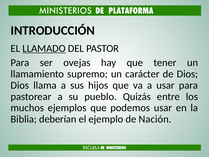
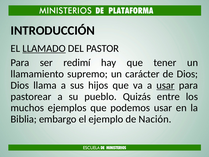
ovejas: ovejas -> redimí (77, 63)
usar underline: none -> present (166, 85)
deberían: deberían -> embargo (58, 119)
